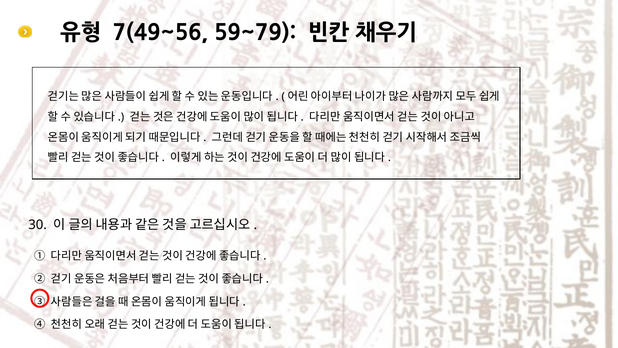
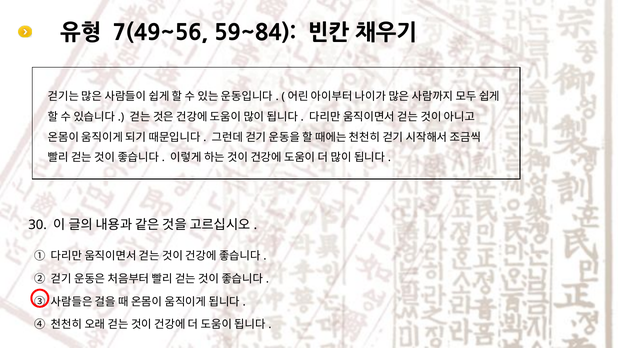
59~79: 59~79 -> 59~84 (255, 33)
